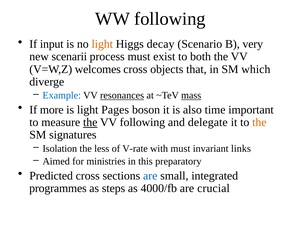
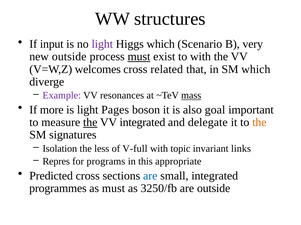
WW following: following -> structures (170, 19)
light colour: orange -> purple (102, 44)
Higgs decay: decay -> which (161, 44)
new scenarii: scenarii -> outside (69, 57)
must underline: none -> present (139, 57)
to both: both -> with (201, 57)
objects: objects -> related (167, 69)
Example colour: blue -> purple (62, 96)
resonances underline: present -> none (122, 96)
time: time -> goal (215, 110)
VV following: following -> integrated (142, 123)
V-rate: V-rate -> V-full (135, 149)
with must: must -> topic (180, 149)
Aimed: Aimed -> Repres (56, 162)
ministries: ministries -> programs (106, 162)
preparatory: preparatory -> appropriate (178, 162)
as steps: steps -> must (113, 189)
4000/fb: 4000/fb -> 3250/fb (159, 189)
are crucial: crucial -> outside (214, 189)
